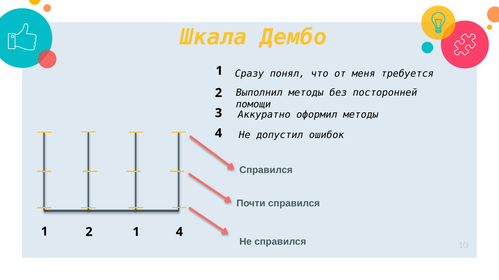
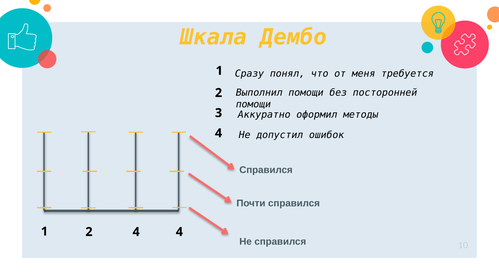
Выполнил методы: методы -> помощи (306, 93)
2 1: 1 -> 4 (136, 232)
